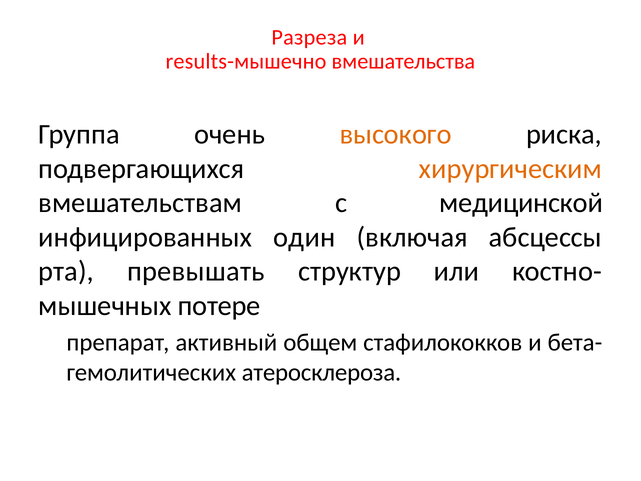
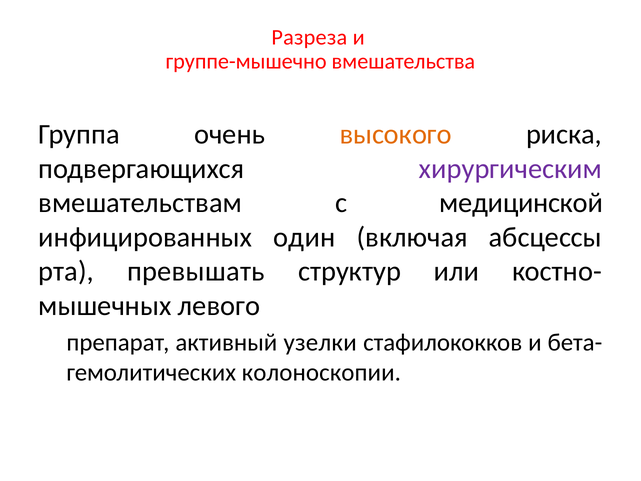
results-мышечно: results-мышечно -> группе-мышечно (246, 61)
хирургическим colour: orange -> purple (511, 169)
потере: потере -> левого (219, 306)
общем: общем -> узелки (320, 342)
атеросклероза: атеросклероза -> колоноскопии (321, 372)
